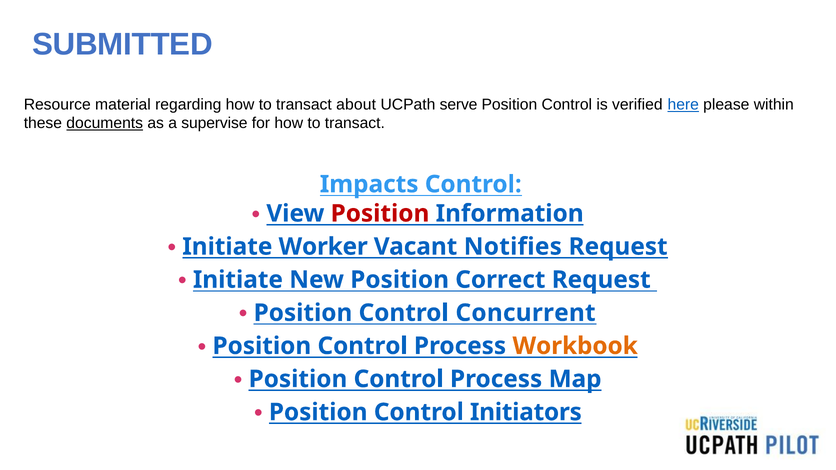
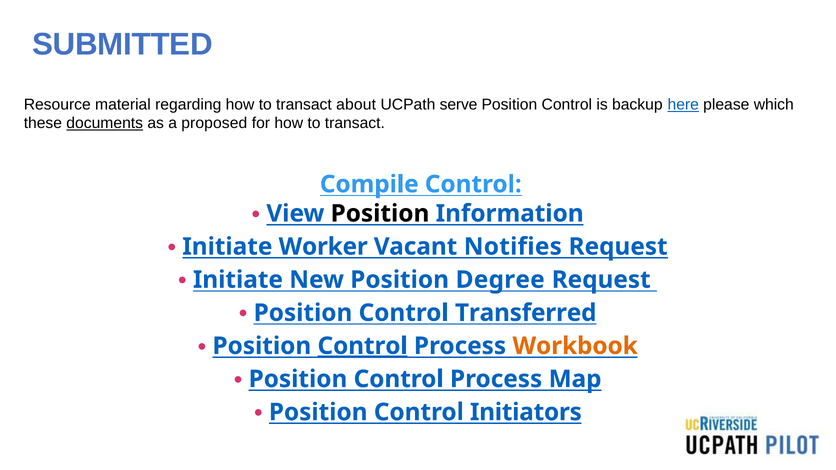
verified: verified -> backup (637, 105)
within: within -> which (774, 105)
supervise: supervise -> proposed (214, 123)
Impacts: Impacts -> Compile (369, 184)
Position colour: red -> black (380, 214)
Correct: Correct -> Degree (500, 280)
Concurrent: Concurrent -> Transferred (526, 313)
Control underline: none -> present (363, 346)
